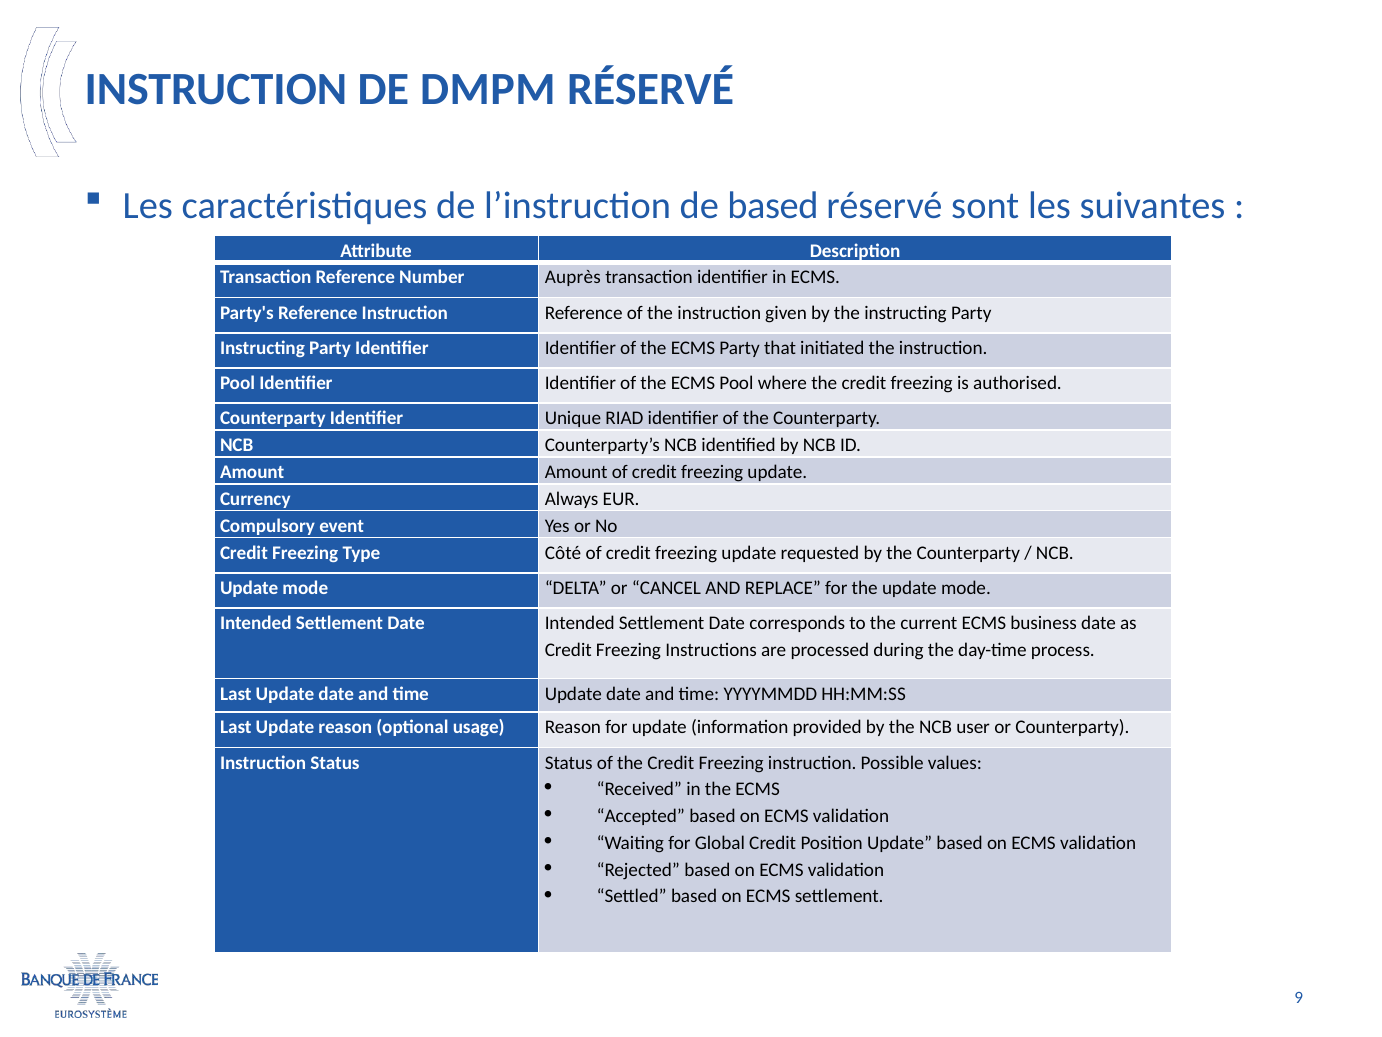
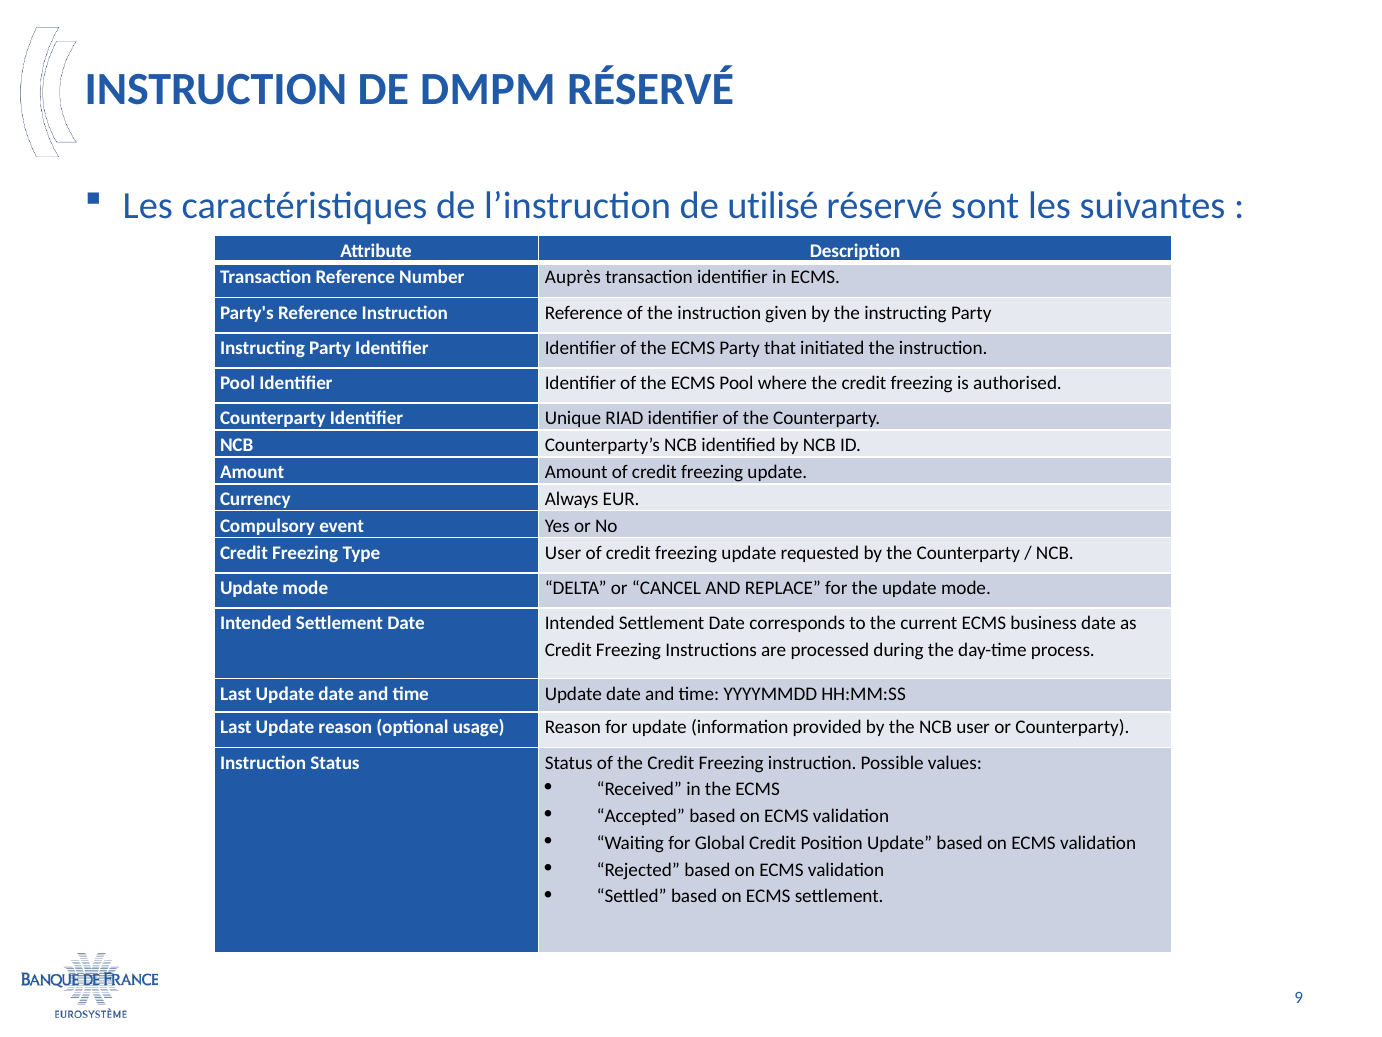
de based: based -> utilisé (773, 205)
Type Côté: Côté -> User (563, 553)
